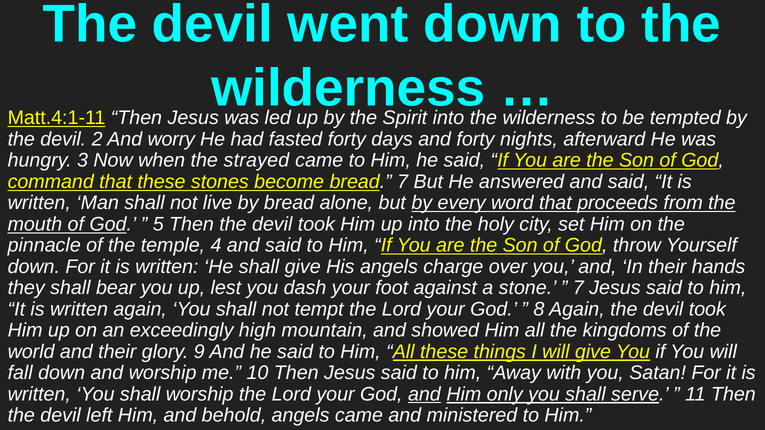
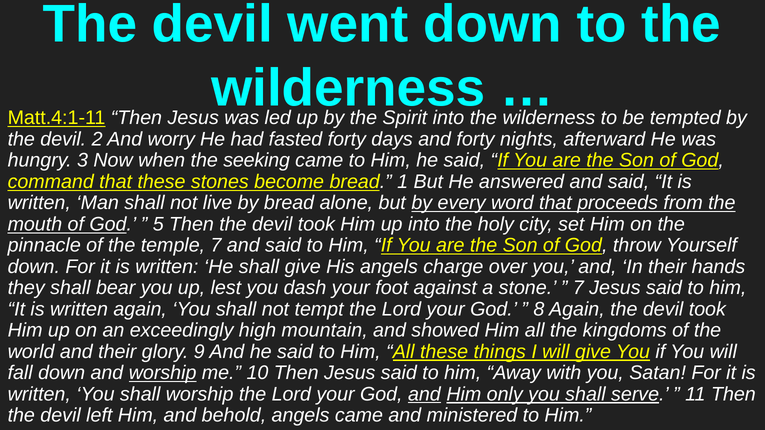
strayed: strayed -> seeking (257, 161)
bread 7: 7 -> 1 (403, 182)
temple 4: 4 -> 7 (216, 246)
worship underline: none -> present (163, 373)
